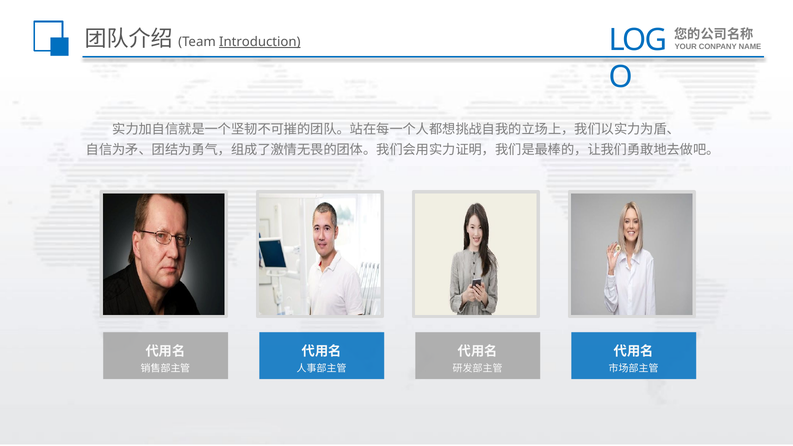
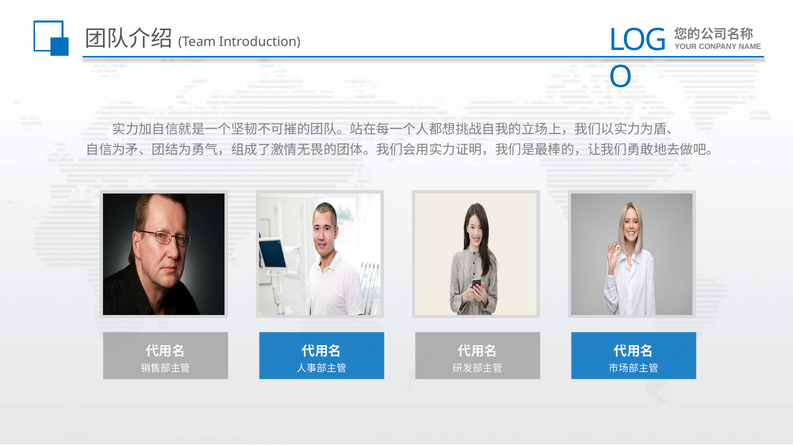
Introduction underline: present -> none (260, 42)
